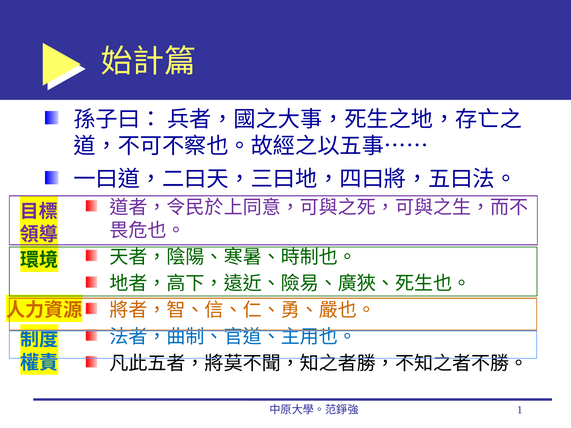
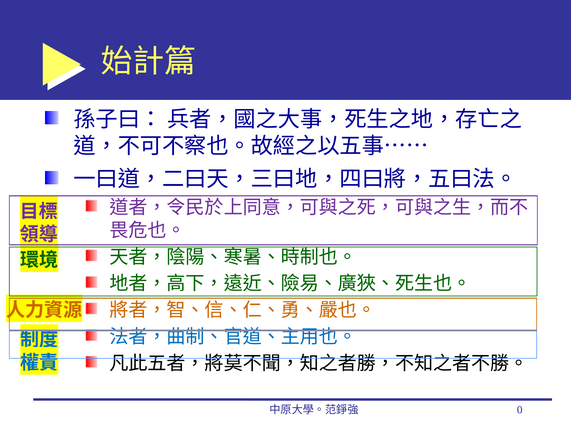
1: 1 -> 0 (520, 410)
